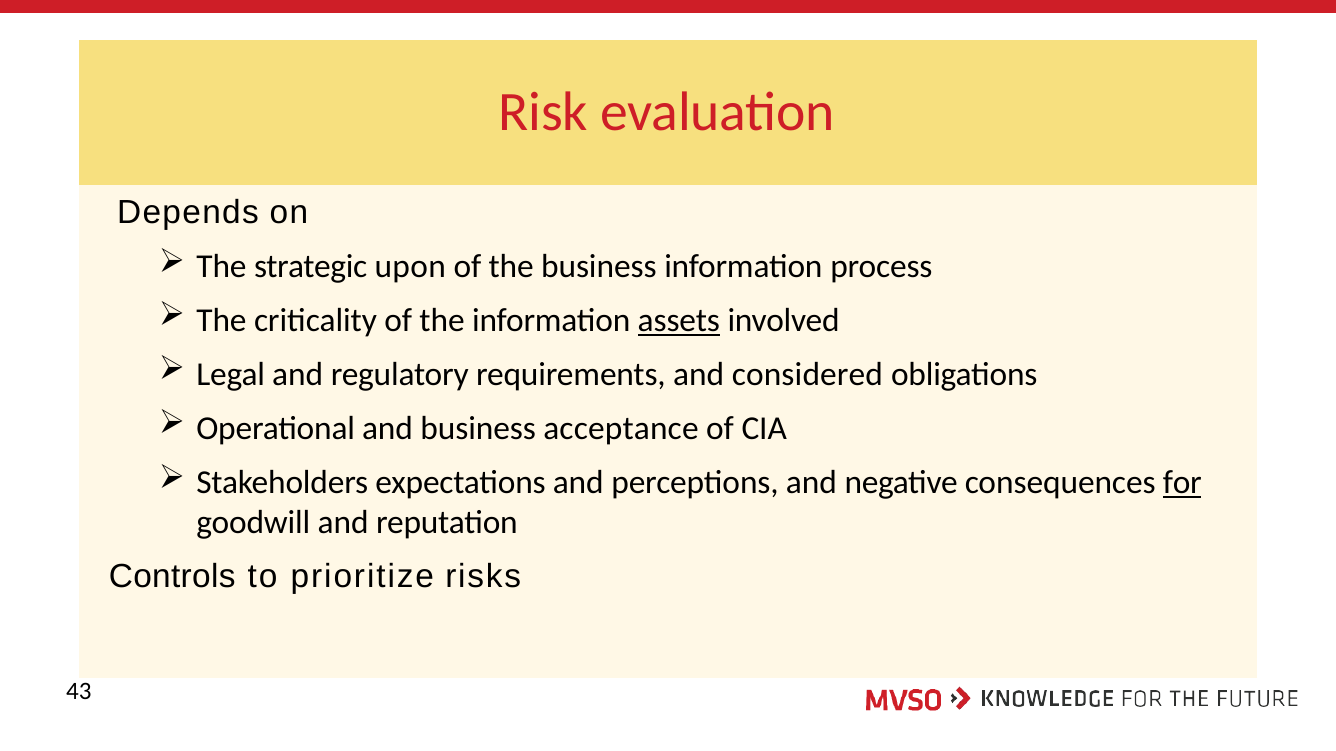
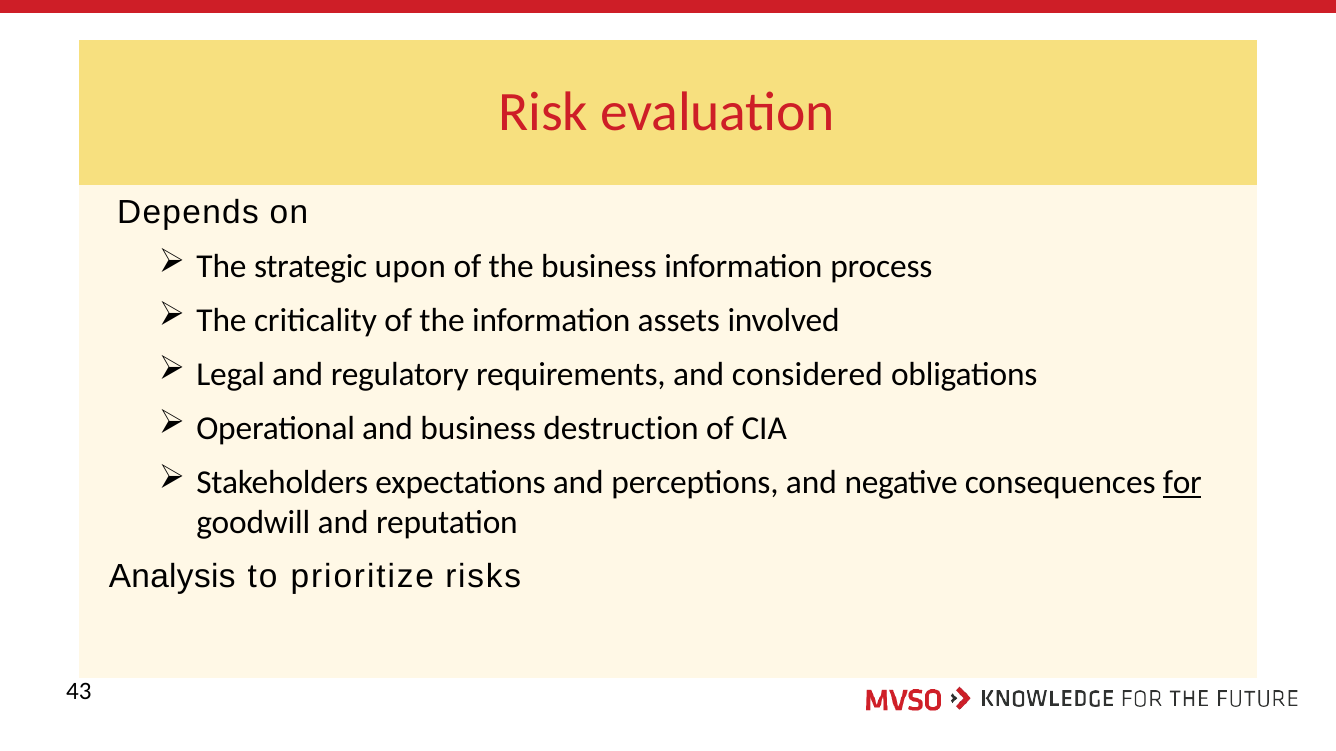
assets underline: present -> none (679, 321)
acceptance: acceptance -> destruction (621, 429)
Controls: Controls -> Analysis (172, 577)
